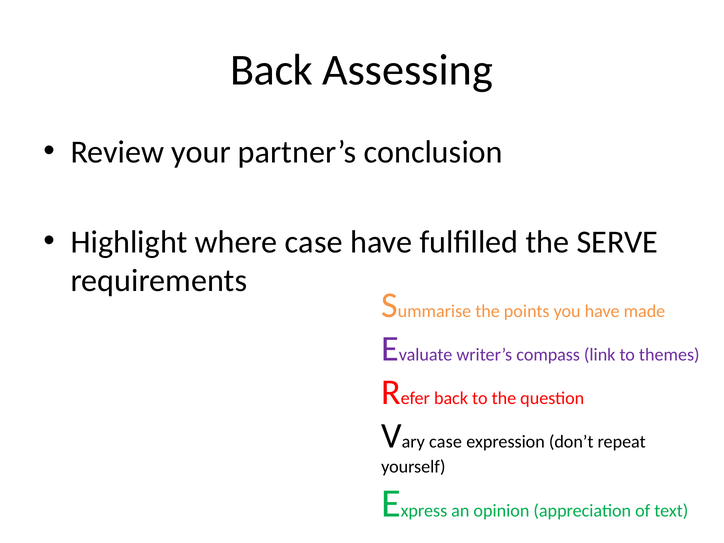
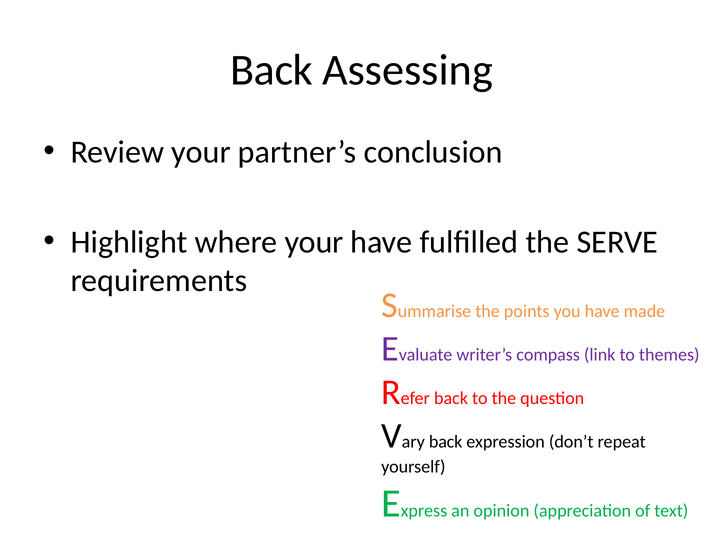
where case: case -> your (314, 242)
case: case -> back (446, 442)
